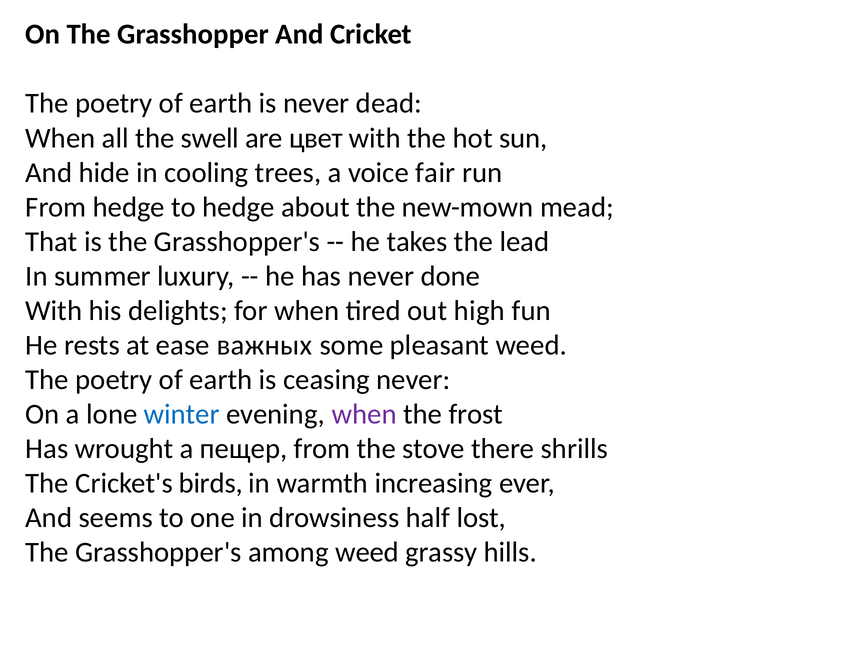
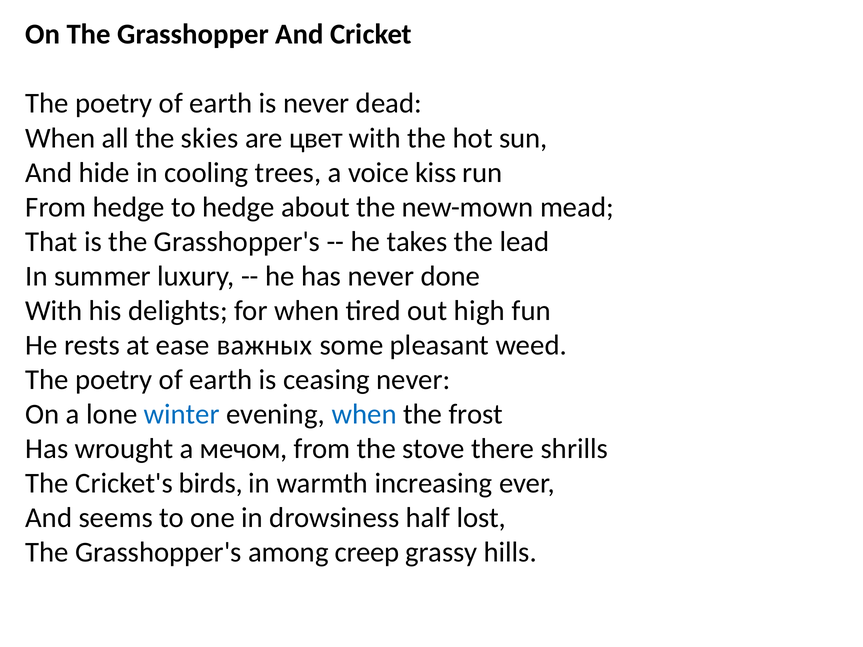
swell: swell -> skies (210, 138)
fair: fair -> kiss (436, 173)
when colour: purple -> blue (364, 414)
пещер: пещер -> мечом (244, 449)
among weed: weed -> creep (367, 552)
